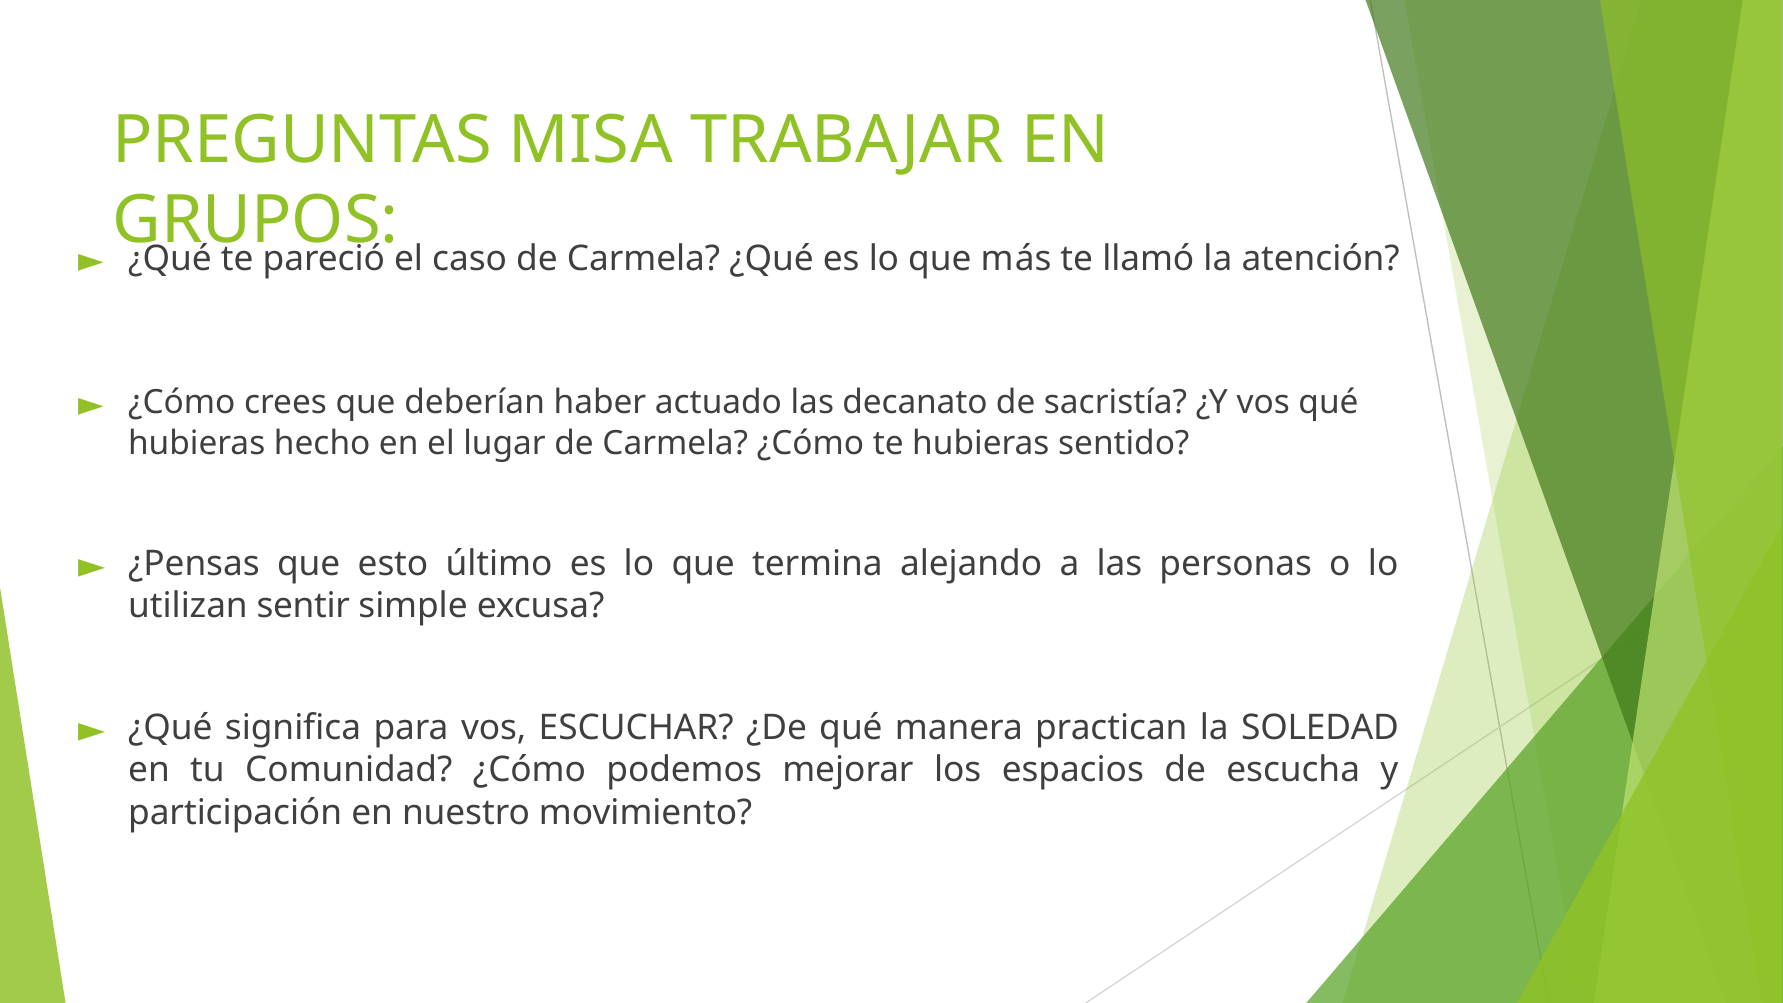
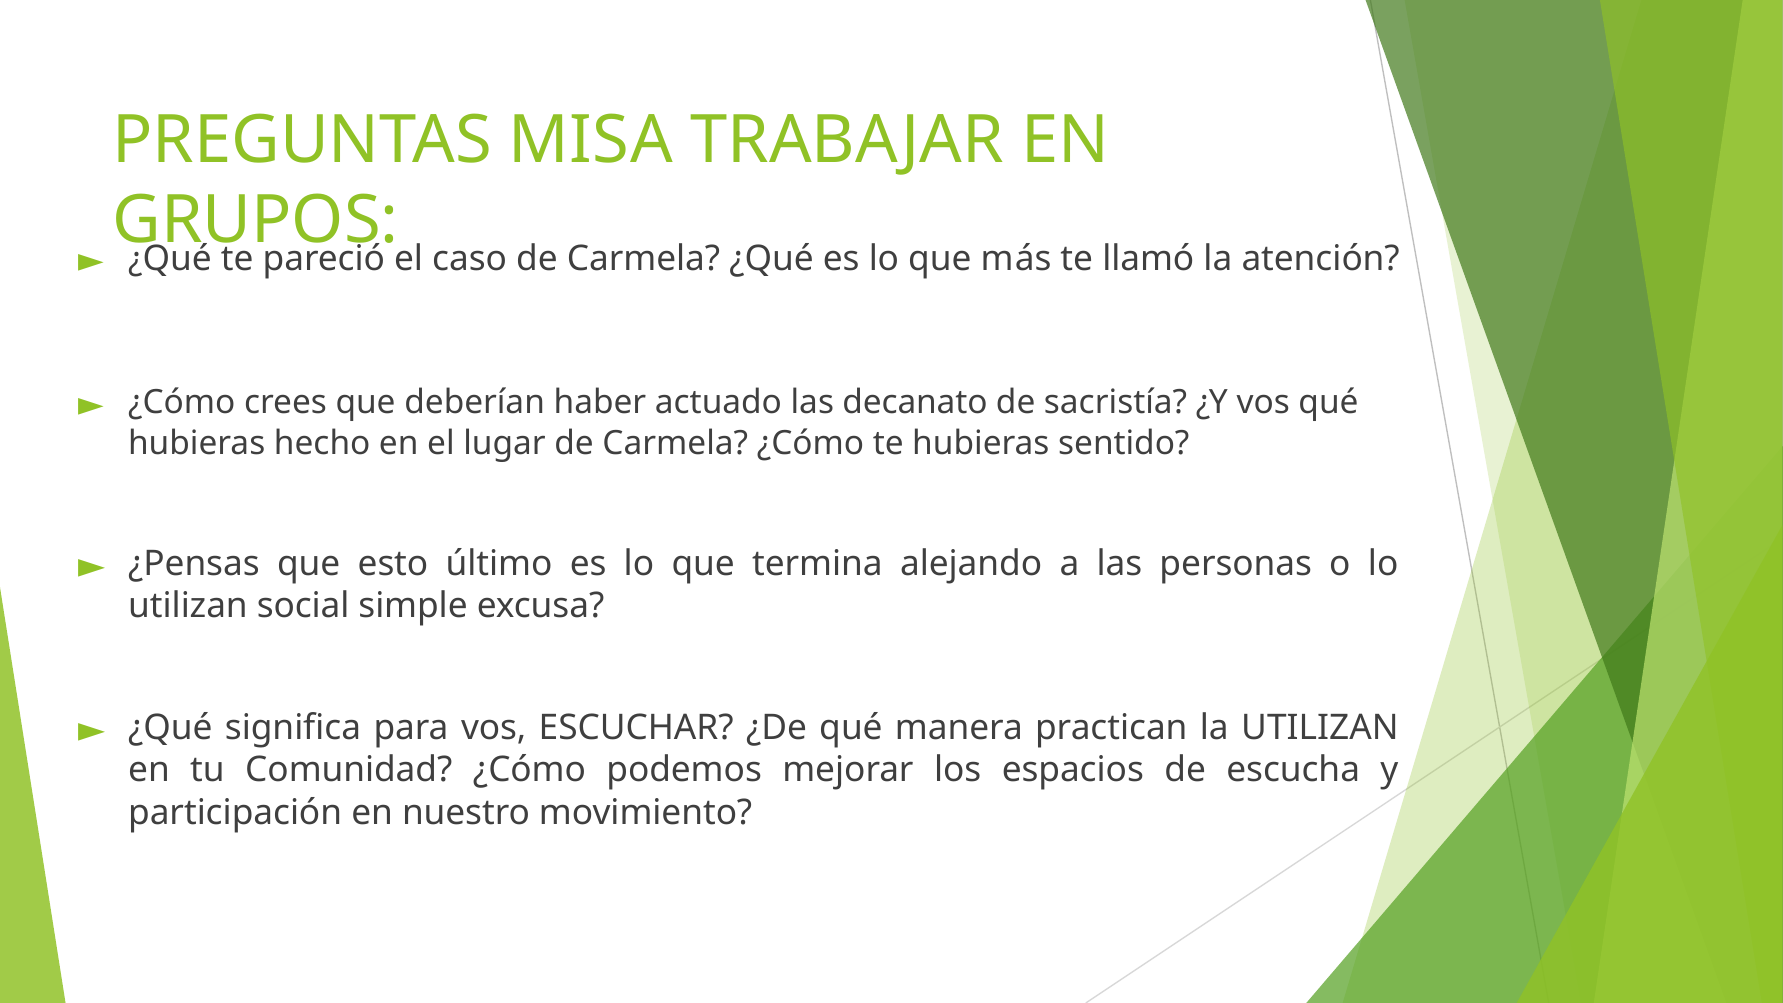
sentir: sentir -> social (303, 606)
la SOLEDAD: SOLEDAD -> UTILIZAN (1320, 728)
